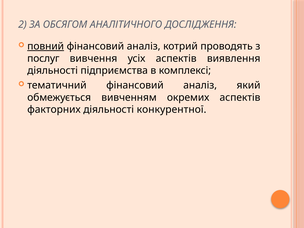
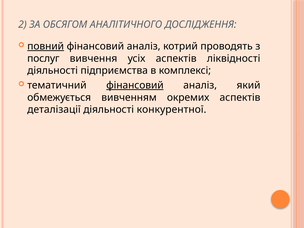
виявлення: виявлення -> ліквідності (234, 58)
фінансовий underline: none -> present (135, 85)
факторних: факторних -> деталізації (54, 110)
